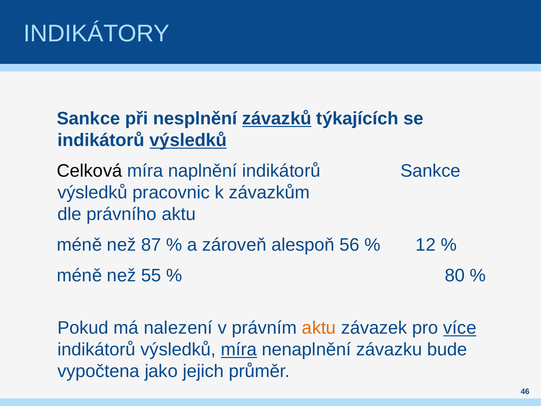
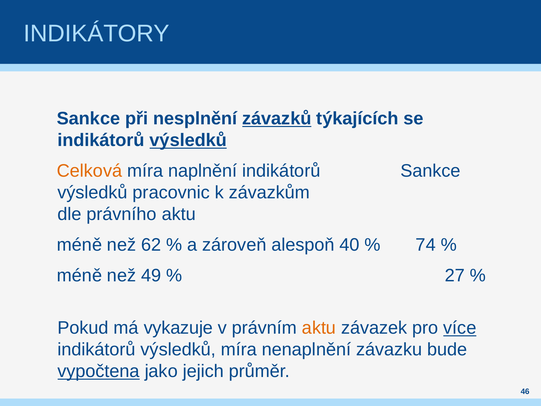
Celková colour: black -> orange (89, 171)
87: 87 -> 62 (151, 245)
56: 56 -> 40 (350, 245)
12: 12 -> 74 (426, 245)
55: 55 -> 49 (151, 276)
80: 80 -> 27 (455, 276)
nalezení: nalezení -> vykazuje (178, 328)
míra underline: present -> none (239, 349)
vypočtena underline: none -> present (99, 371)
